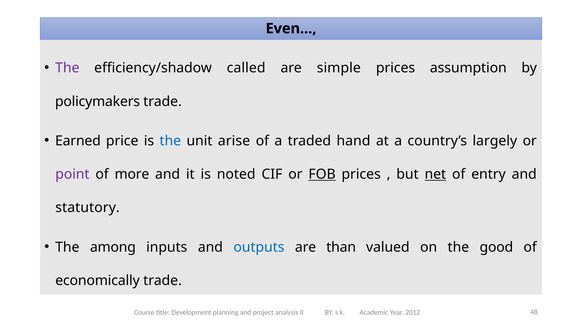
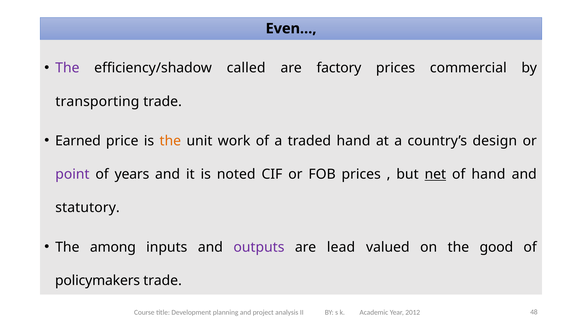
simple: simple -> factory (339, 68)
assumption: assumption -> commercial (468, 68)
policymakers: policymakers -> transporting (97, 102)
the colour: blue -> orange (170, 141)
arise: arise -> work (234, 141)
largely: largely -> design (495, 141)
more: more -> years (132, 174)
FOB underline: present -> none (322, 174)
of entry: entry -> hand (488, 174)
outputs colour: blue -> purple (259, 247)
than: than -> lead (341, 247)
economically: economically -> policymakers (98, 281)
